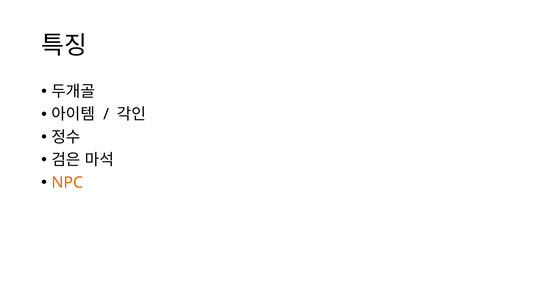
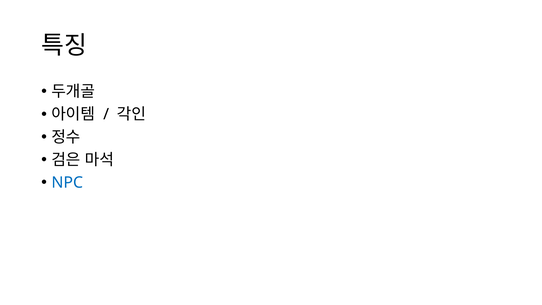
NPC colour: orange -> blue (67, 183)
